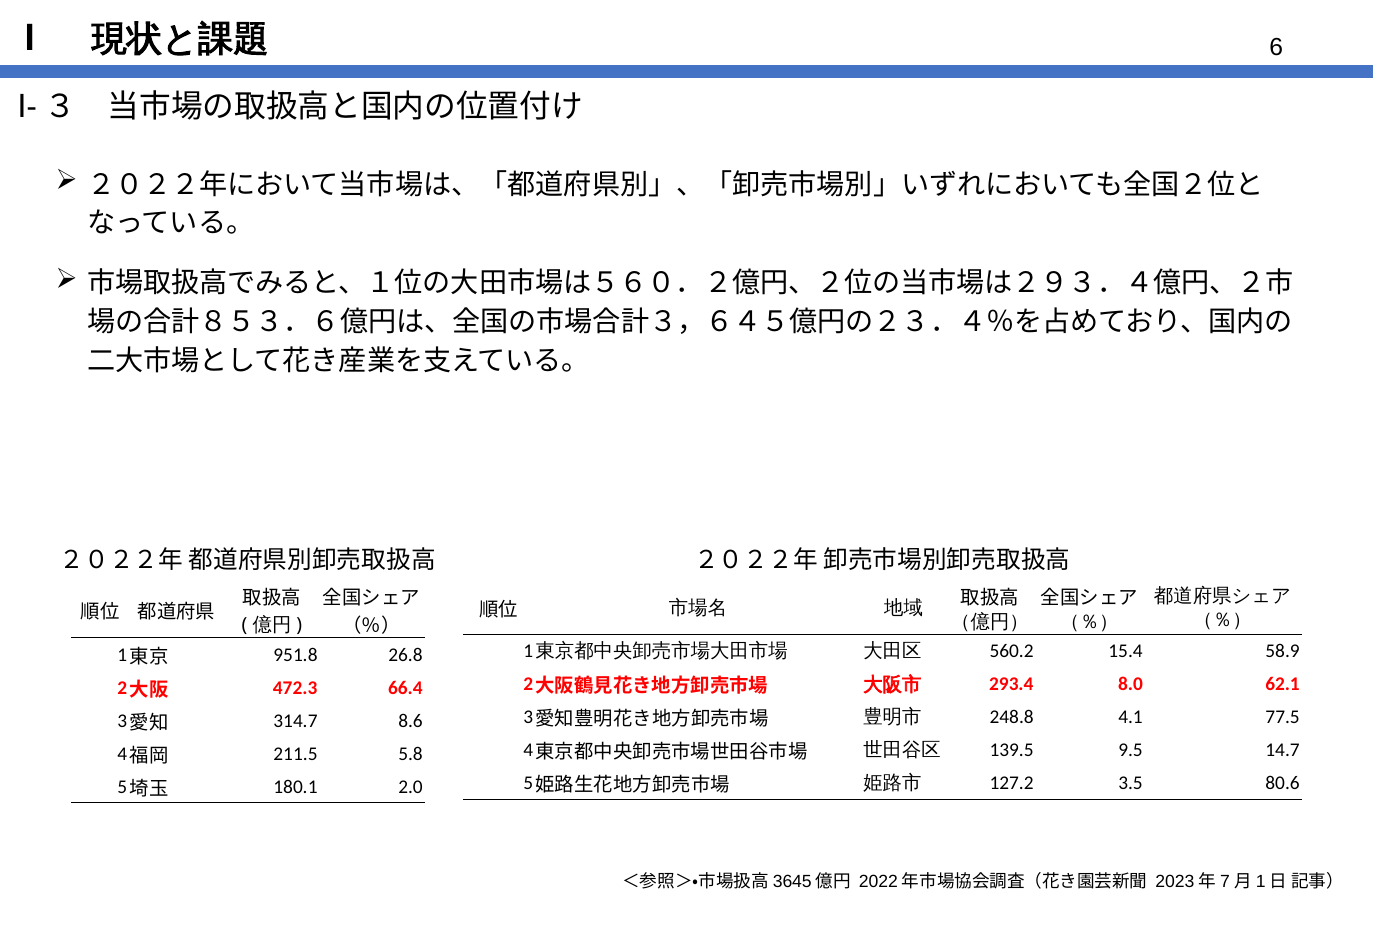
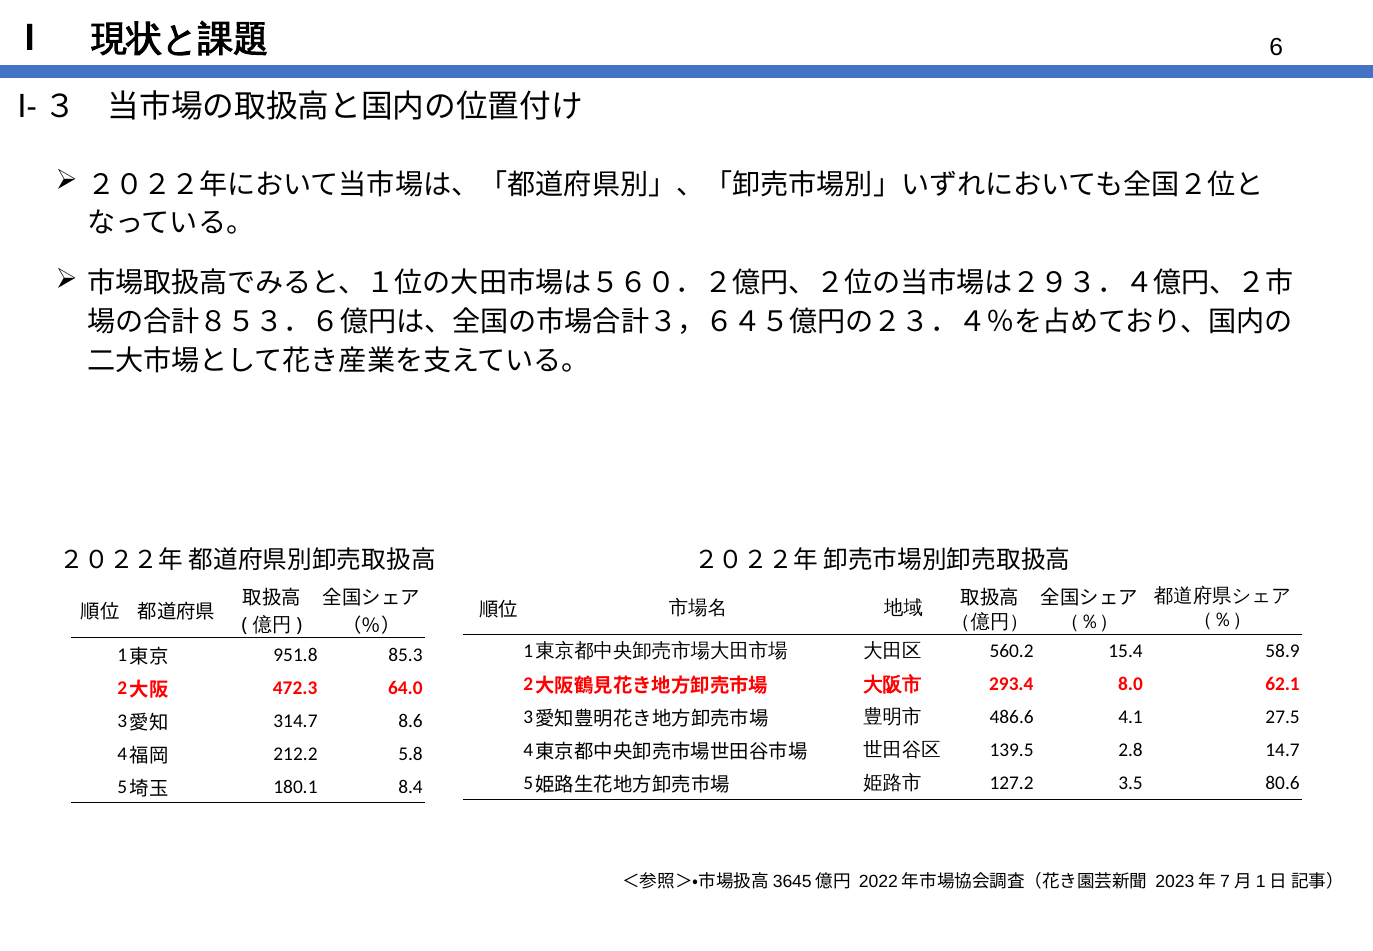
26.8: 26.8 -> 85.3 (405, 655)
66.4: 66.4 -> 64.0 (405, 688)
248.8: 248.8 -> 486.6 (1012, 717)
77.5: 77.5 -> 27.5 (1283, 717)
9.5: 9.5 -> 2.8 (1131, 750)
211.5: 211.5 -> 212.2 (295, 754)
2.0: 2.0 -> 8.4 (410, 787)
